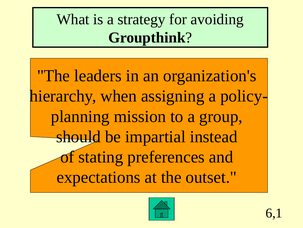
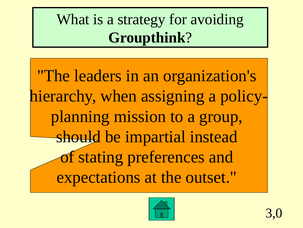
6,1: 6,1 -> 3,0 (274, 213)
